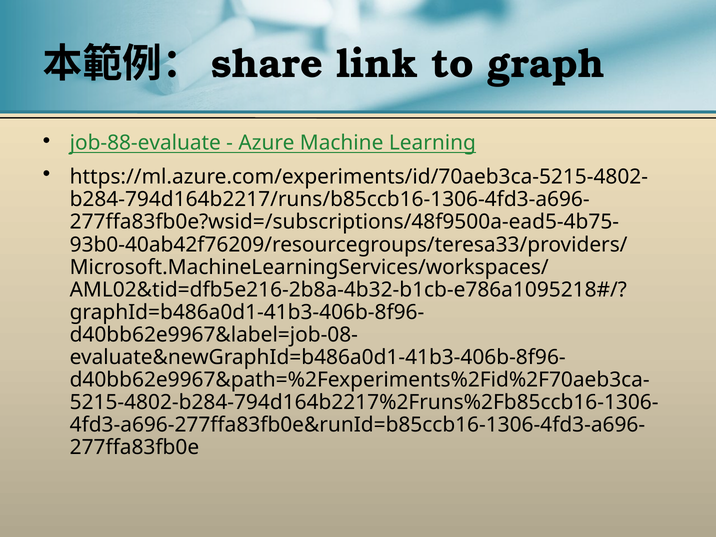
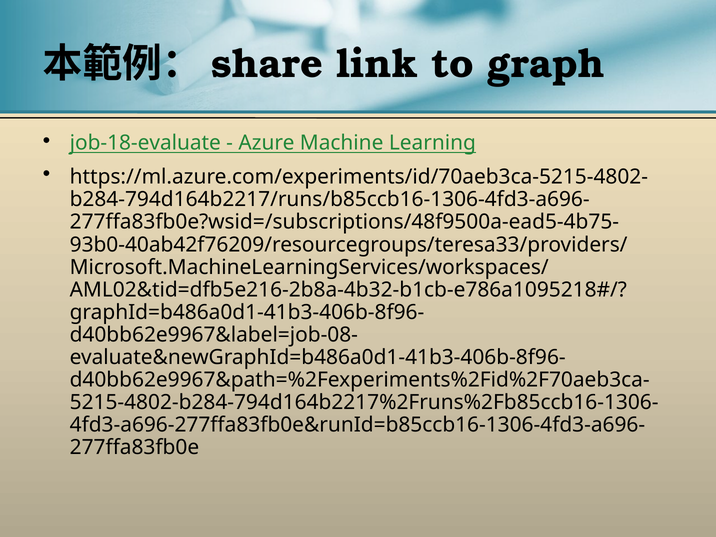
job-88-evaluate: job-88-evaluate -> job-18-evaluate (145, 143)
